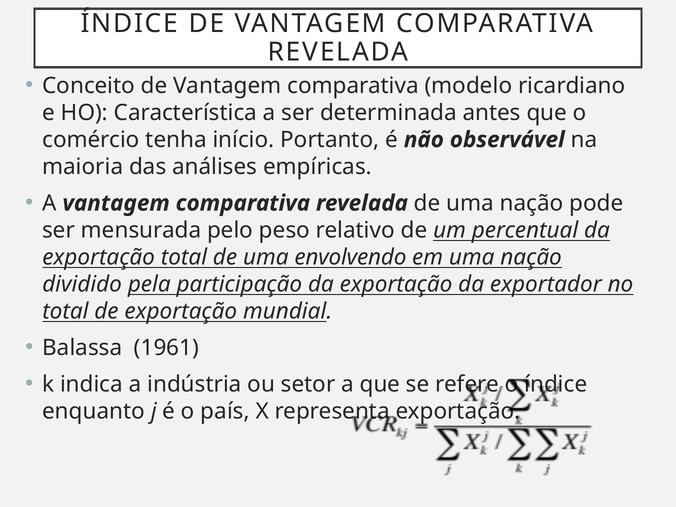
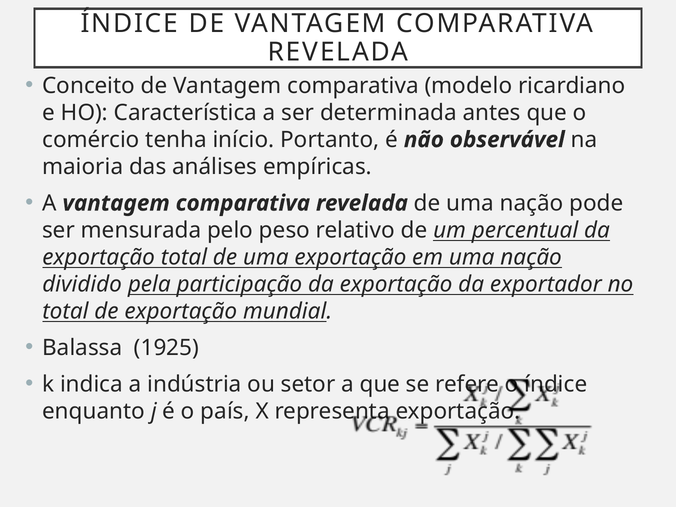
uma envolvendo: envolvendo -> exportação (350, 257)
1961: 1961 -> 1925 (166, 348)
